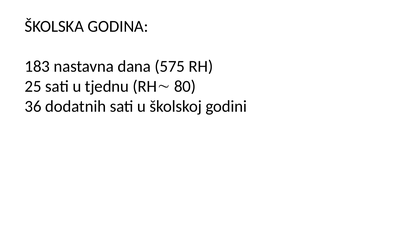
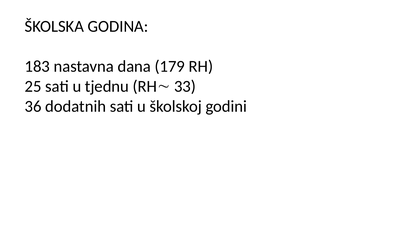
575: 575 -> 179 (170, 66)
80: 80 -> 33 (185, 86)
